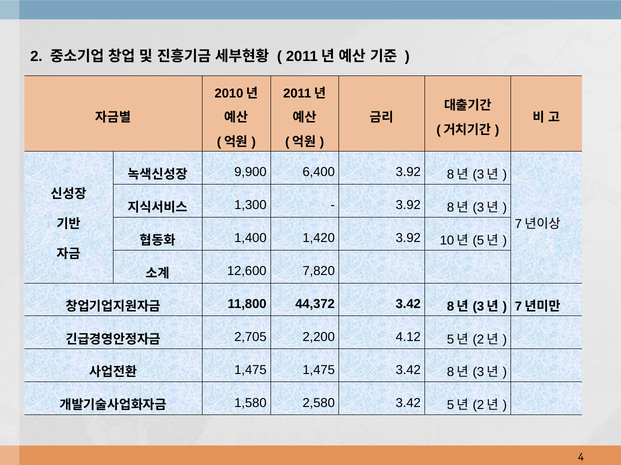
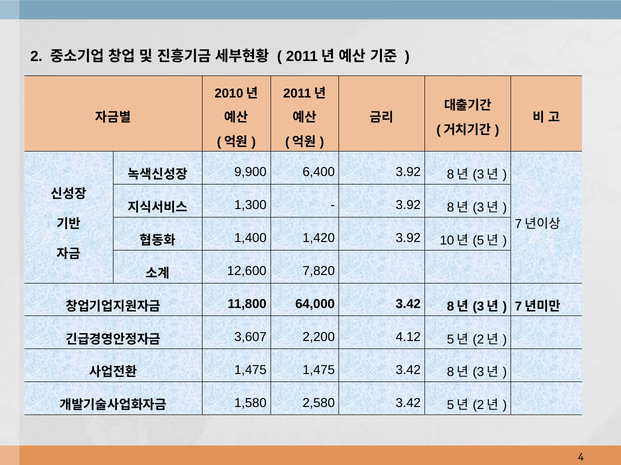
44,372: 44,372 -> 64,000 (315, 304)
2,705: 2,705 -> 3,607 (250, 337)
